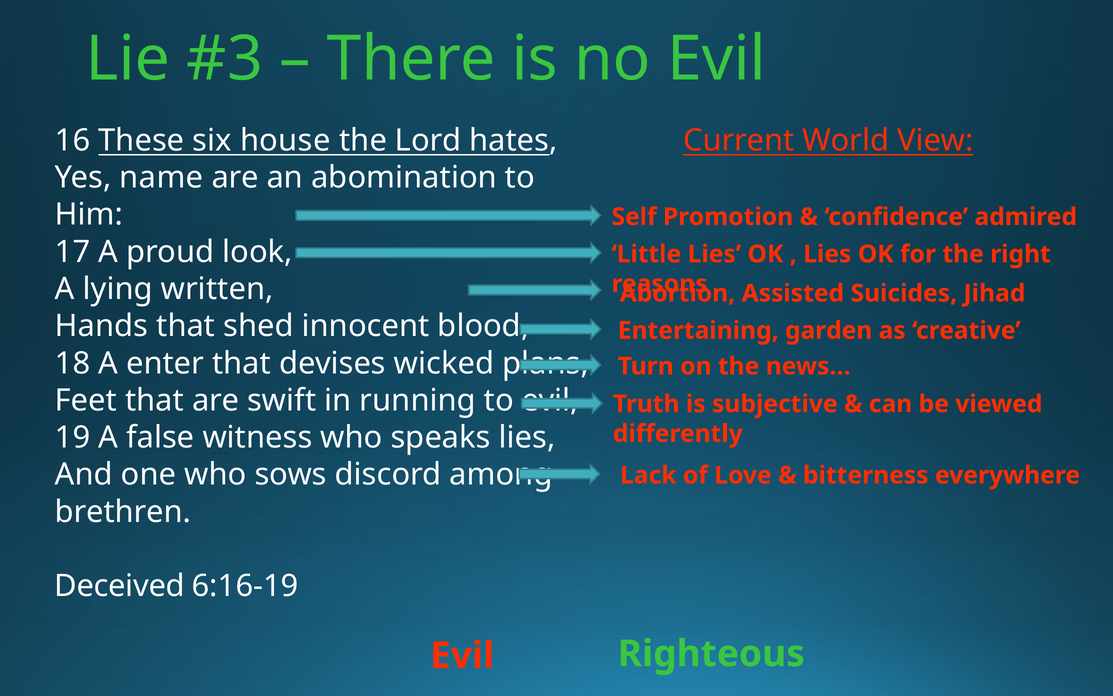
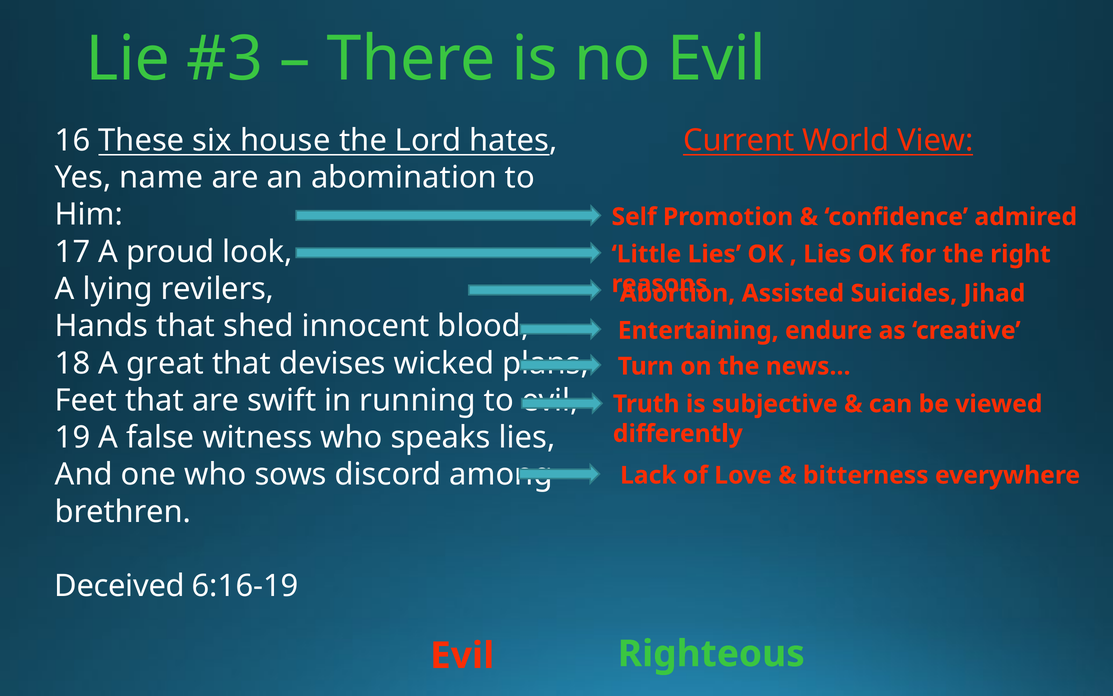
written: written -> revilers (217, 289)
garden: garden -> endure (829, 330)
enter: enter -> great (165, 363)
